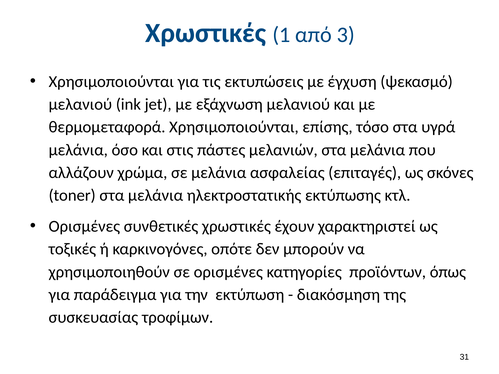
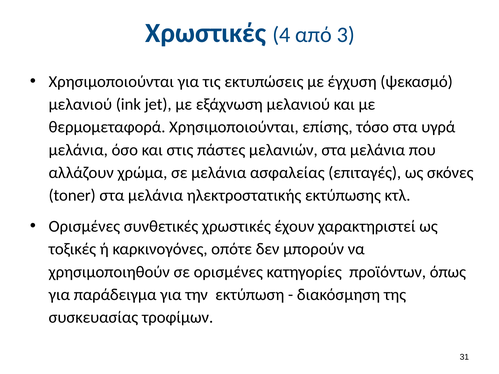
1: 1 -> 4 (281, 35)
